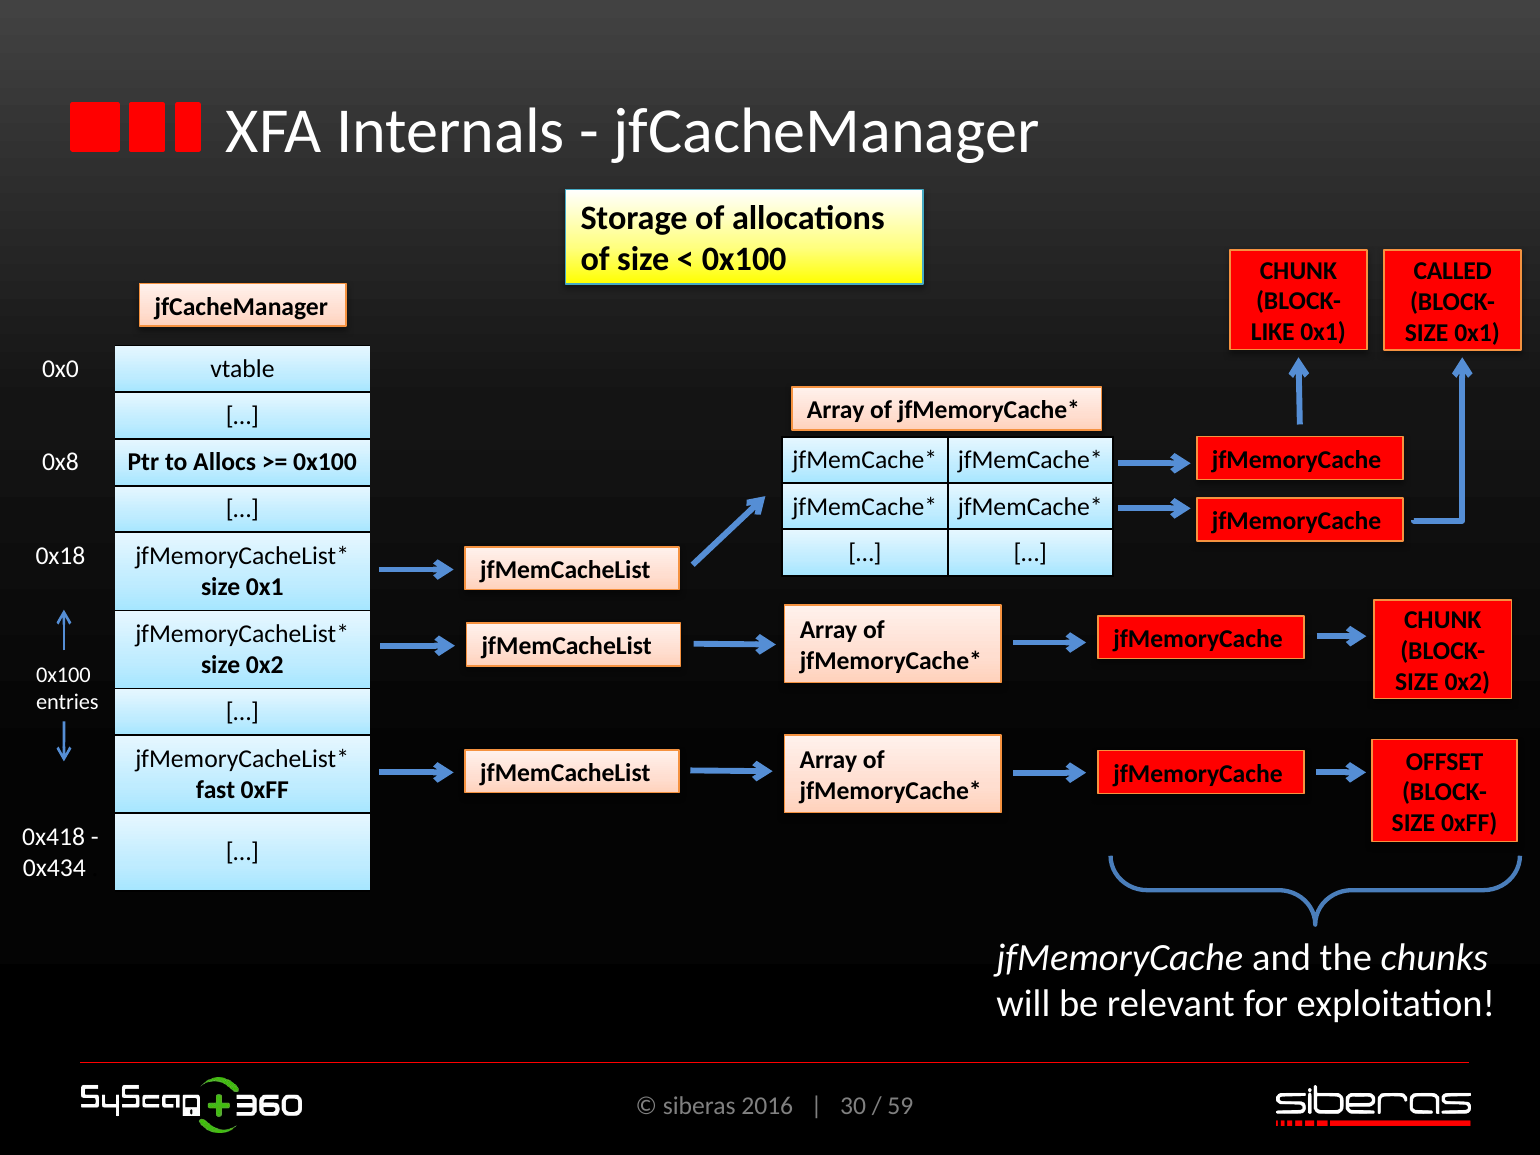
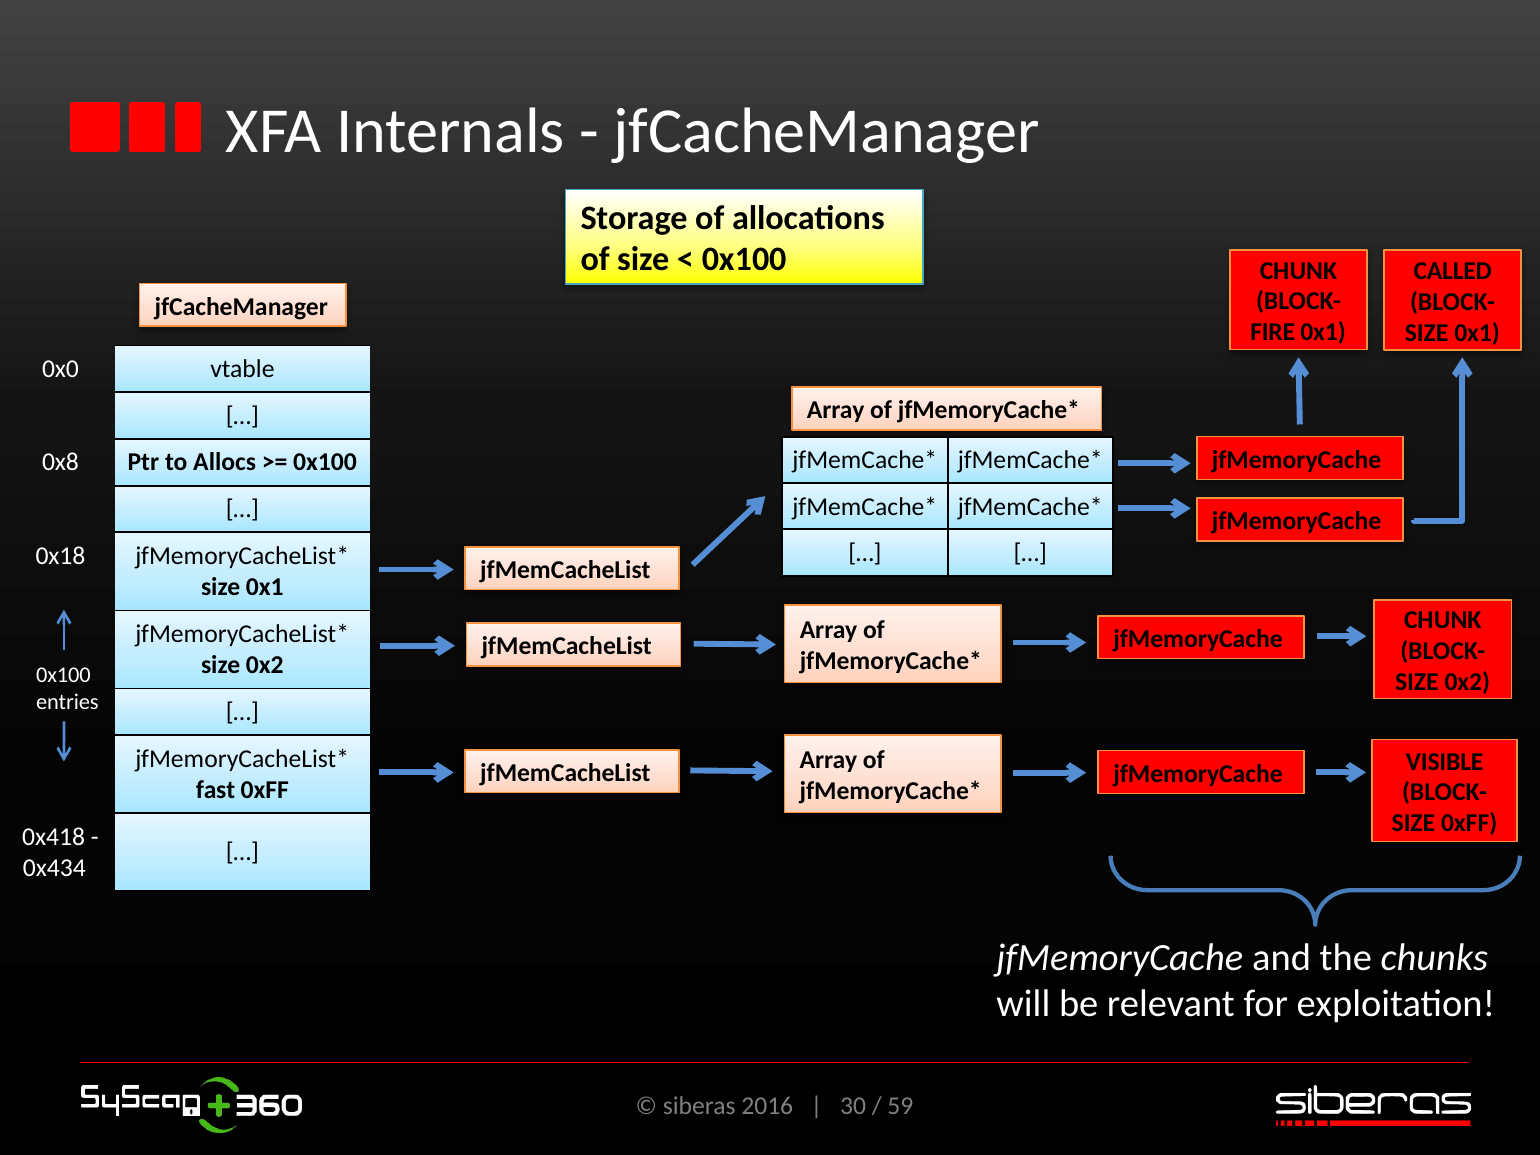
LIKE: LIKE -> FIRE (1273, 332)
OFFSET: OFFSET -> VISIBLE (1445, 762)
